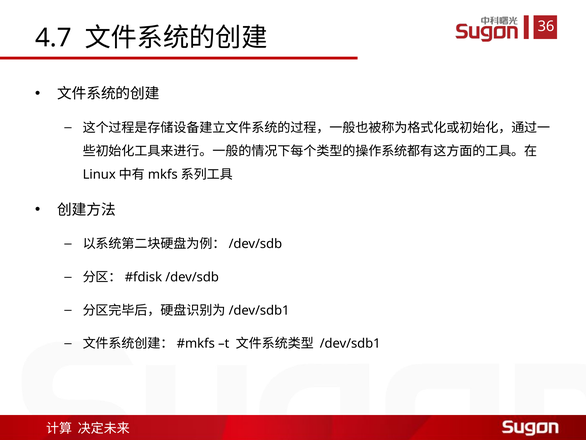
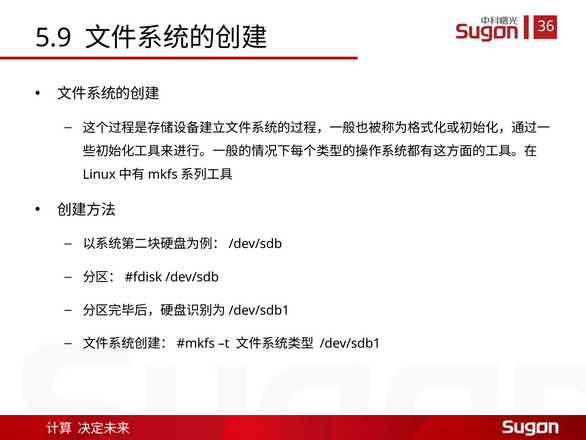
4.7: 4.7 -> 5.9 (53, 38)
